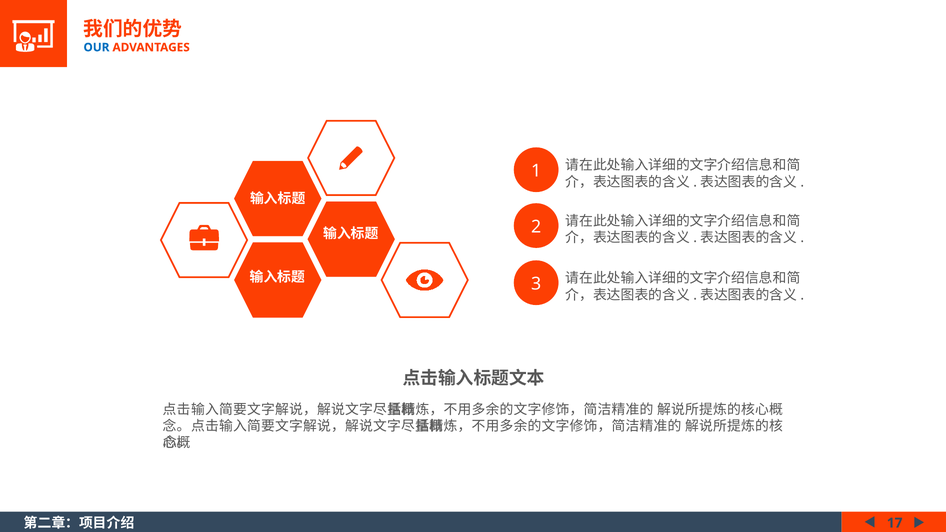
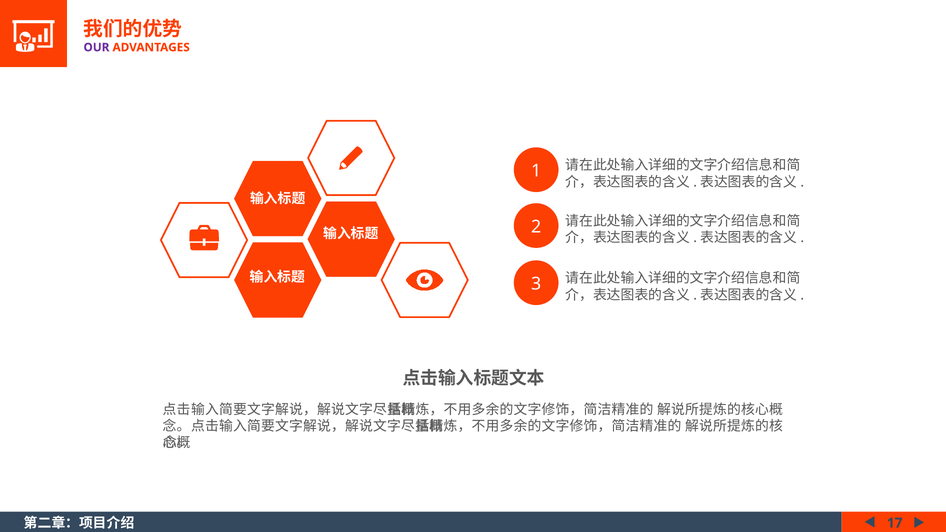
OUR colour: blue -> purple (96, 47)
